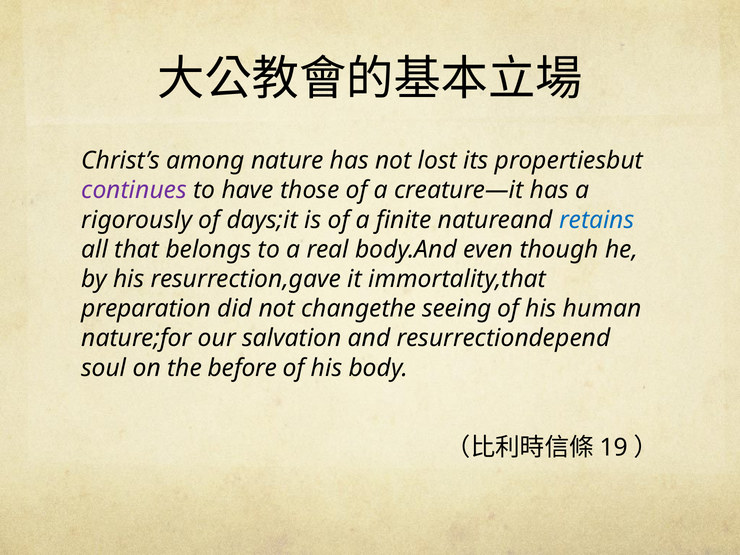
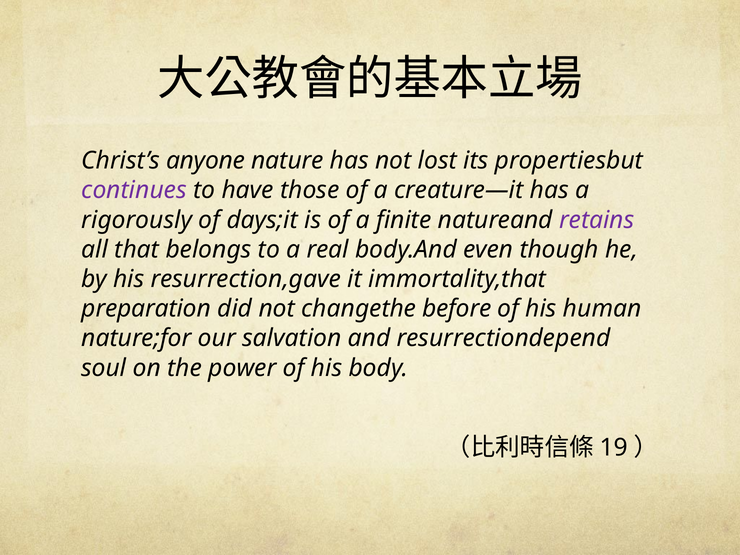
among: among -> anyone (206, 161)
retains colour: blue -> purple (597, 220)
seeing: seeing -> before (457, 309)
before: before -> power (242, 368)
